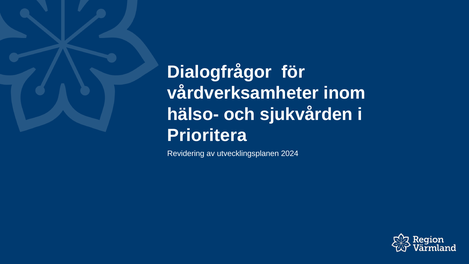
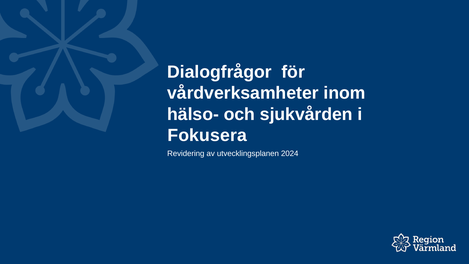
Prioritera: Prioritera -> Fokusera (207, 135)
